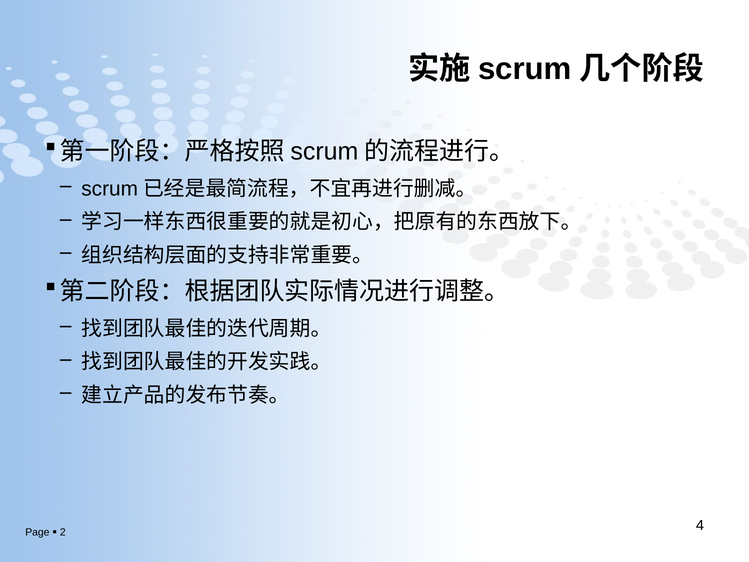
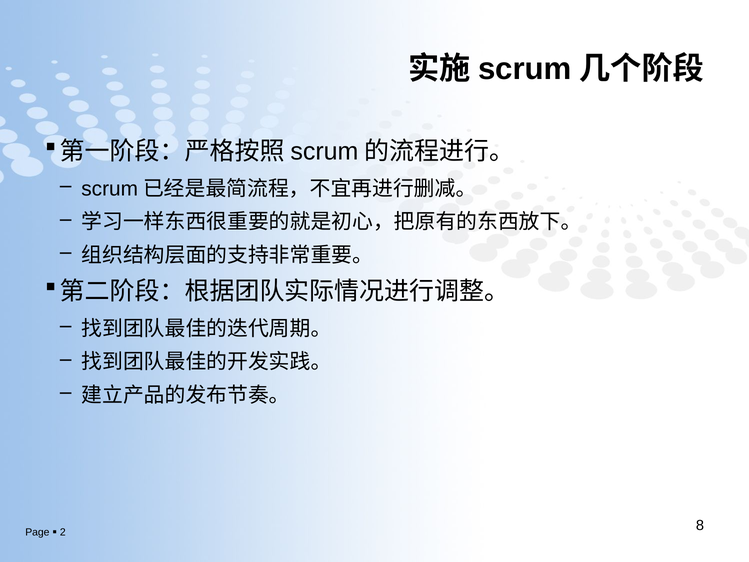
4: 4 -> 8 (700, 525)
